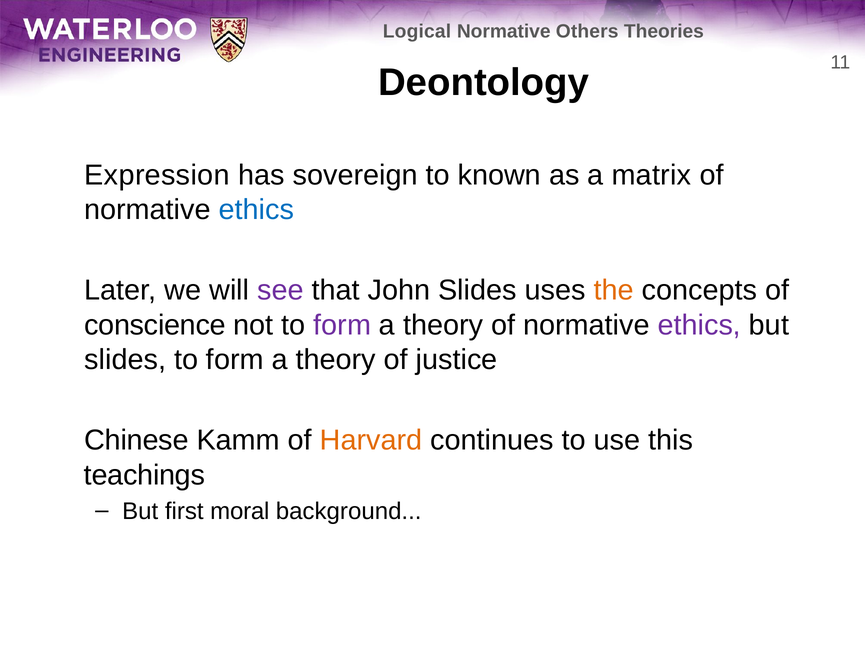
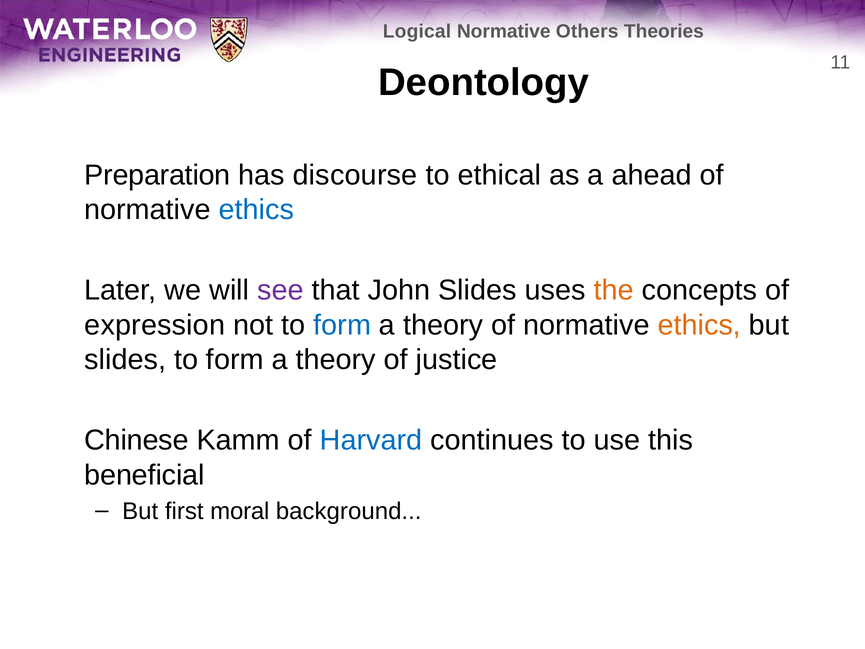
Expression: Expression -> Preparation (157, 175)
sovereign: sovereign -> discourse (355, 175)
known: known -> ethical (499, 175)
matrix: matrix -> ahead (652, 175)
conscience: conscience -> expression (155, 325)
form colour: purple -> blue (342, 325)
ethics colour: purple -> orange (699, 325)
Harvard colour: orange -> blue (371, 440)
teachings: teachings -> beneficial (144, 475)
